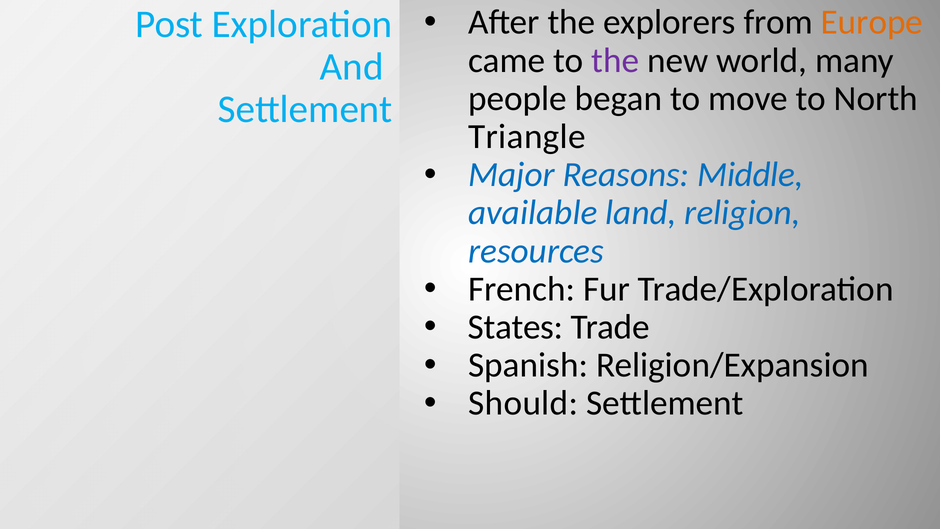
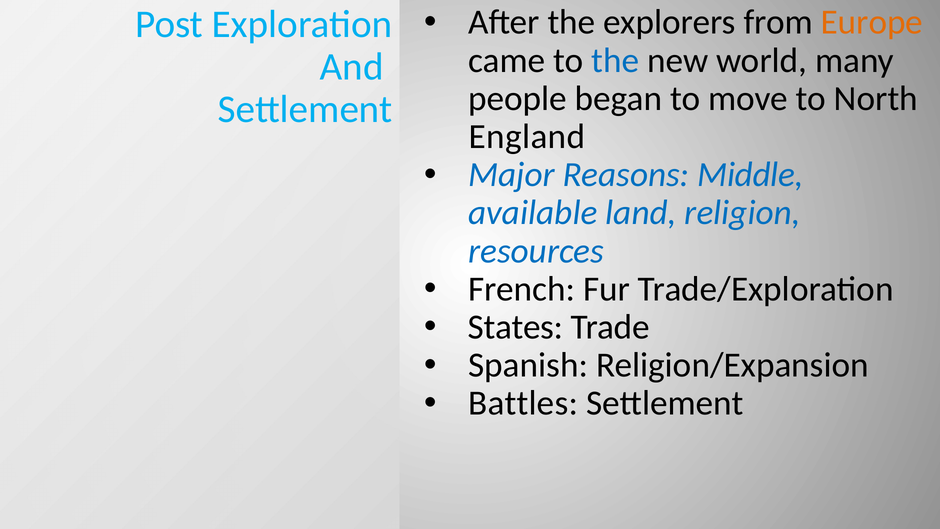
the colour: purple -> blue (615, 60)
Triangle: Triangle -> England (527, 137)
Should: Should -> Battles (523, 403)
